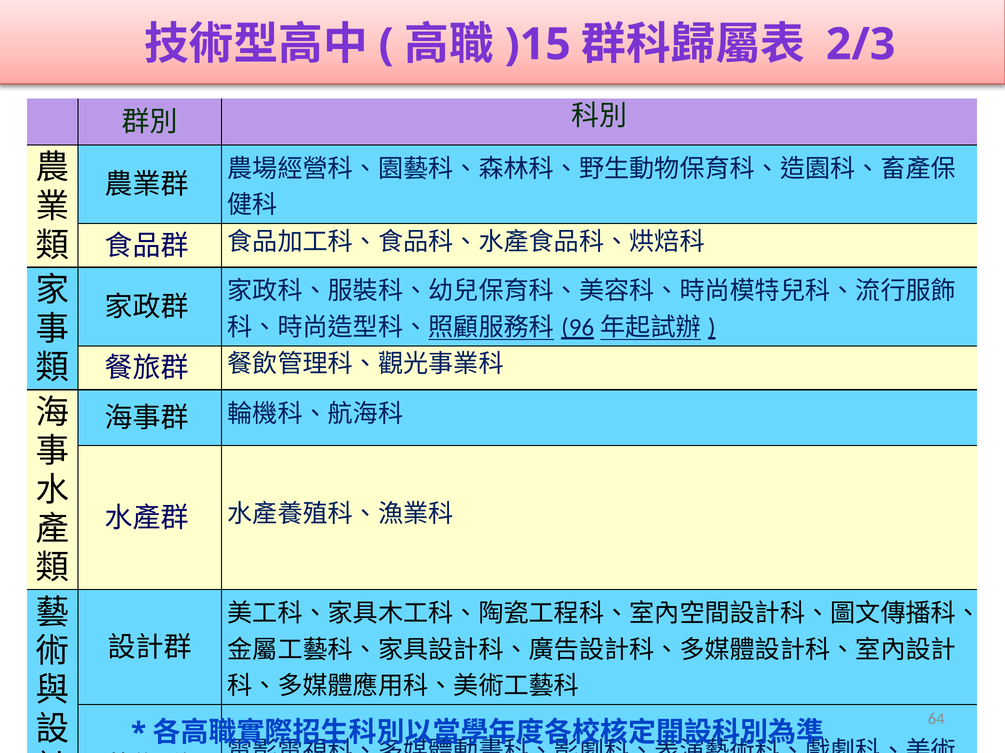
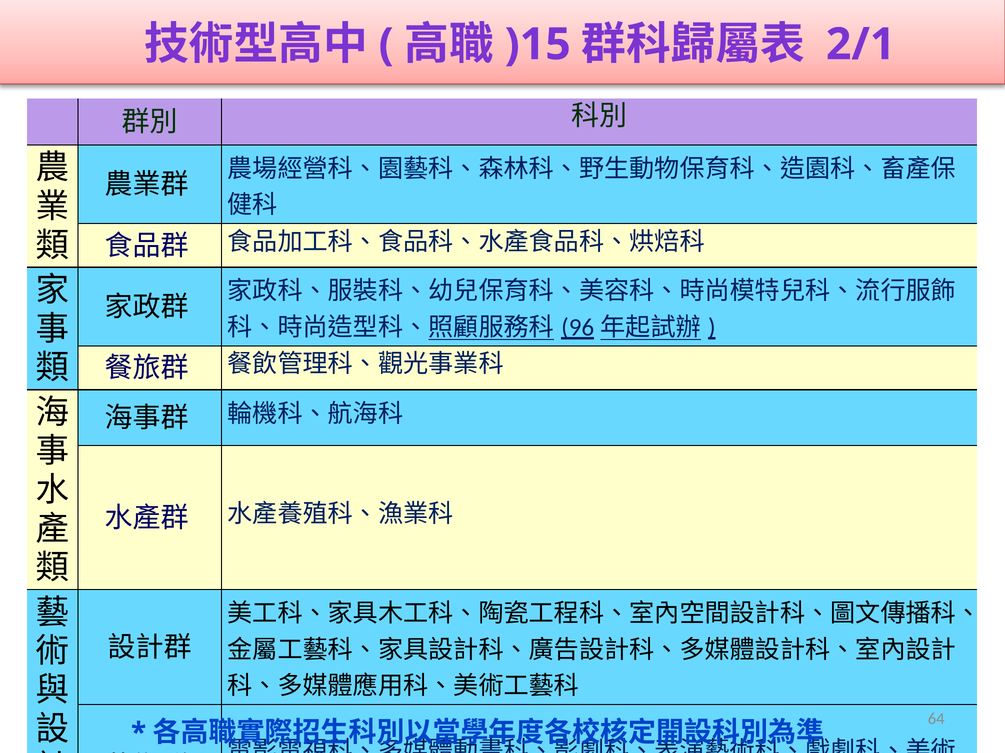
2/3: 2/3 -> 2/1 (861, 45)
